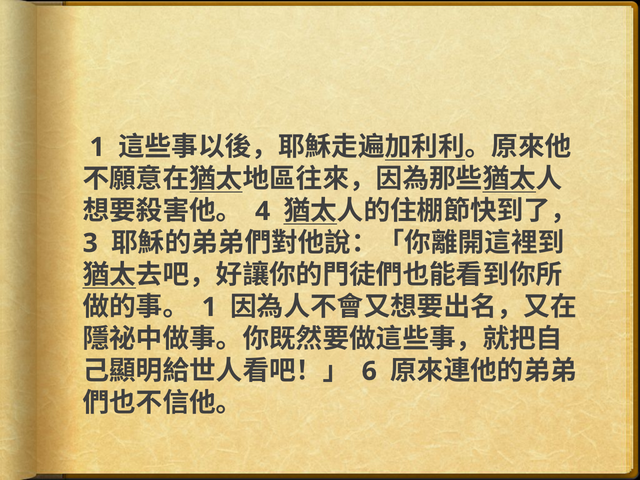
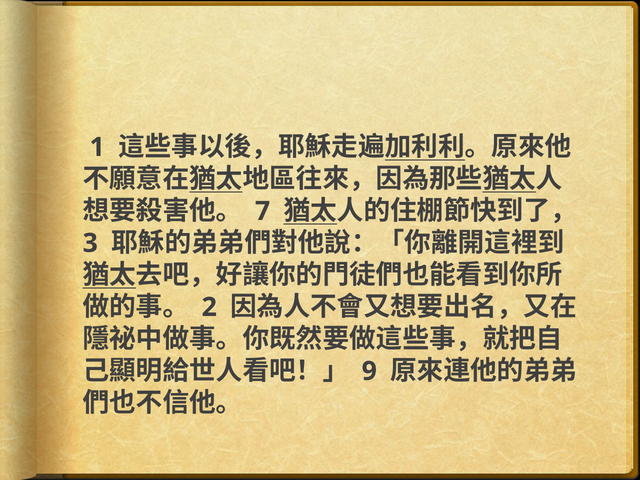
4: 4 -> 7 (263, 211)
1: 1 -> 2 (209, 307)
6: 6 -> 9 (369, 371)
